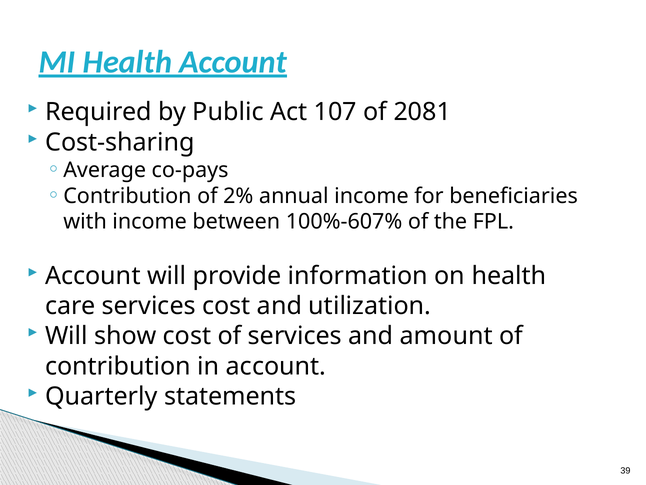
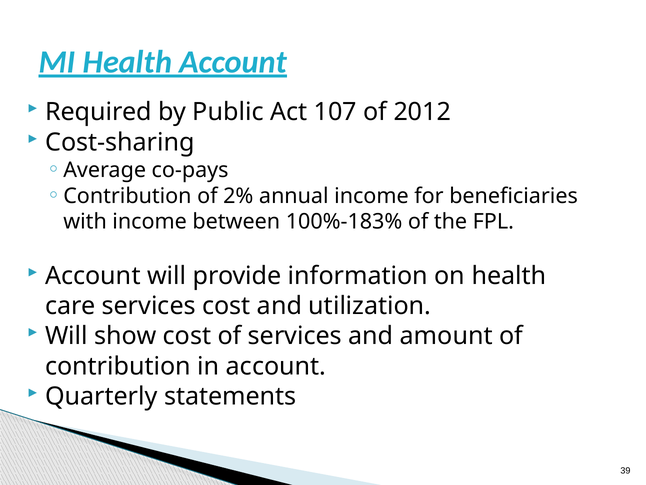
2081: 2081 -> 2012 (422, 112)
100%-607%: 100%-607% -> 100%-183% (344, 222)
